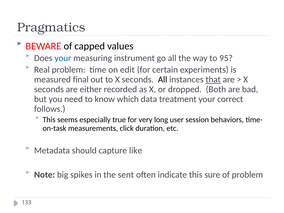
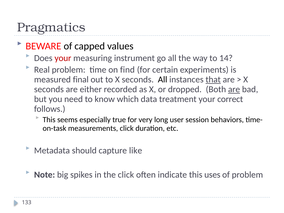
your colour: blue -> red (63, 58)
95: 95 -> 14 (226, 58)
edit: edit -> find (127, 70)
are underline: none -> present (234, 89)
the sent: sent -> click (126, 175)
sure: sure -> uses (212, 175)
